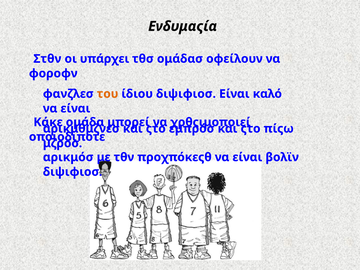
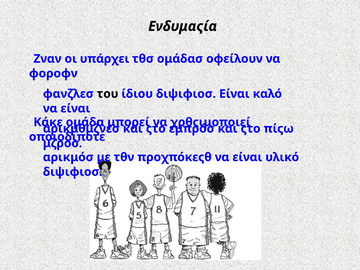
Στθν: Στθν -> Ζναν (47, 59)
του colour: orange -> black (108, 94)
βολϊν: βολϊν -> υλικό (282, 157)
